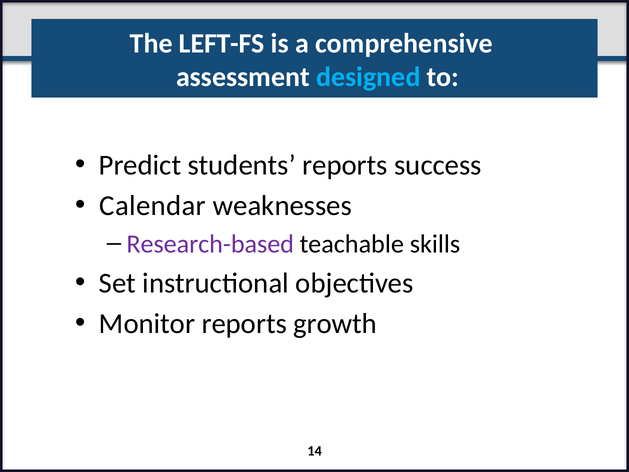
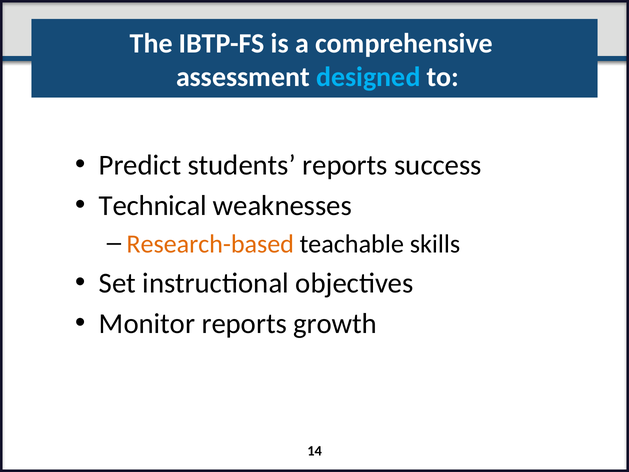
LEFT-FS: LEFT-FS -> IBTP-FS (222, 43)
Calendar: Calendar -> Technical (153, 206)
Research-based colour: purple -> orange (210, 244)
